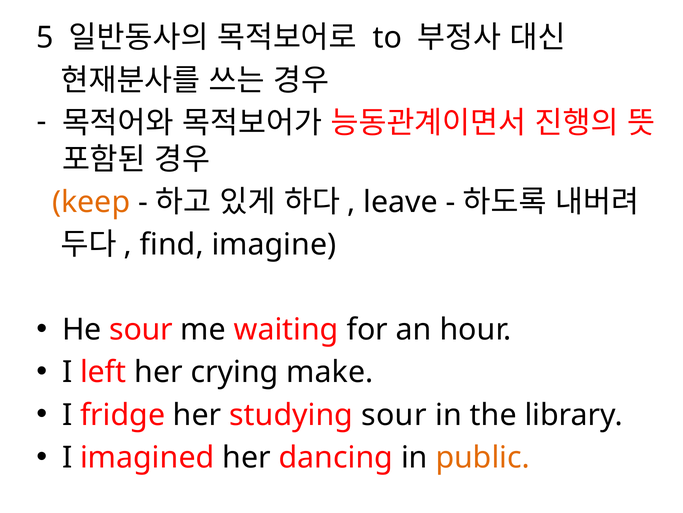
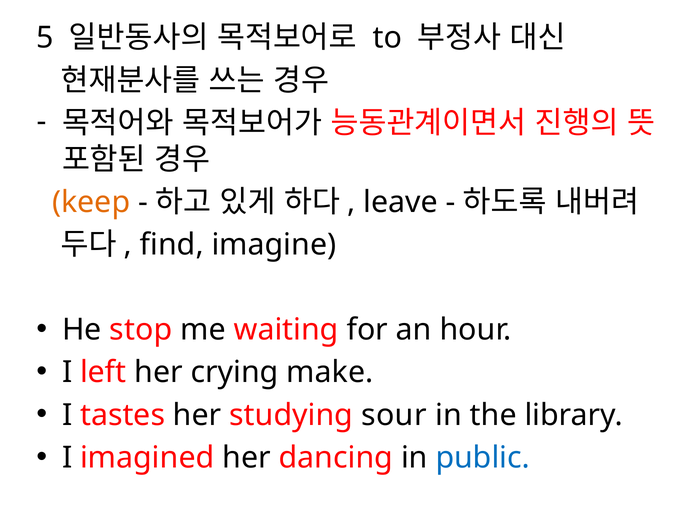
He sour: sour -> stop (141, 329)
fridge: fridge -> tastes (123, 414)
public colour: orange -> blue (483, 457)
